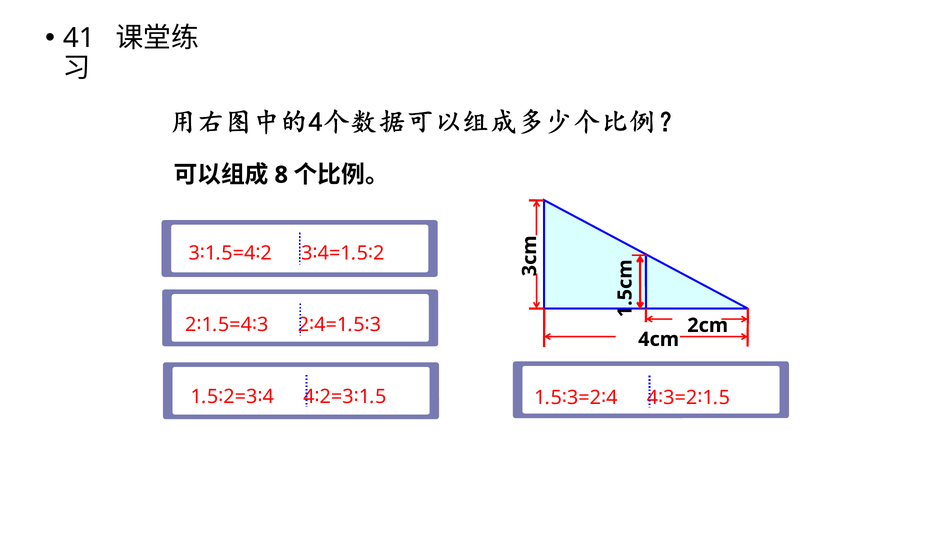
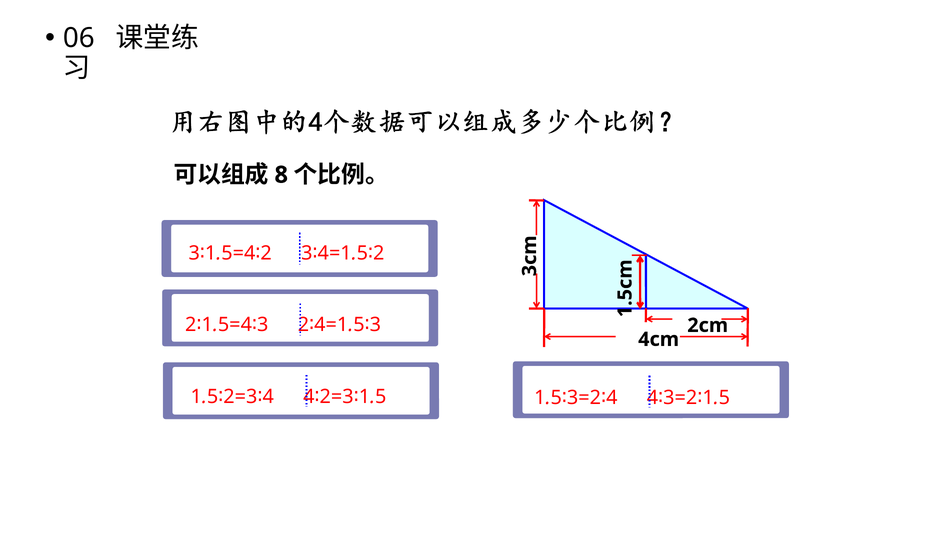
41: 41 -> 06 (79, 38)
